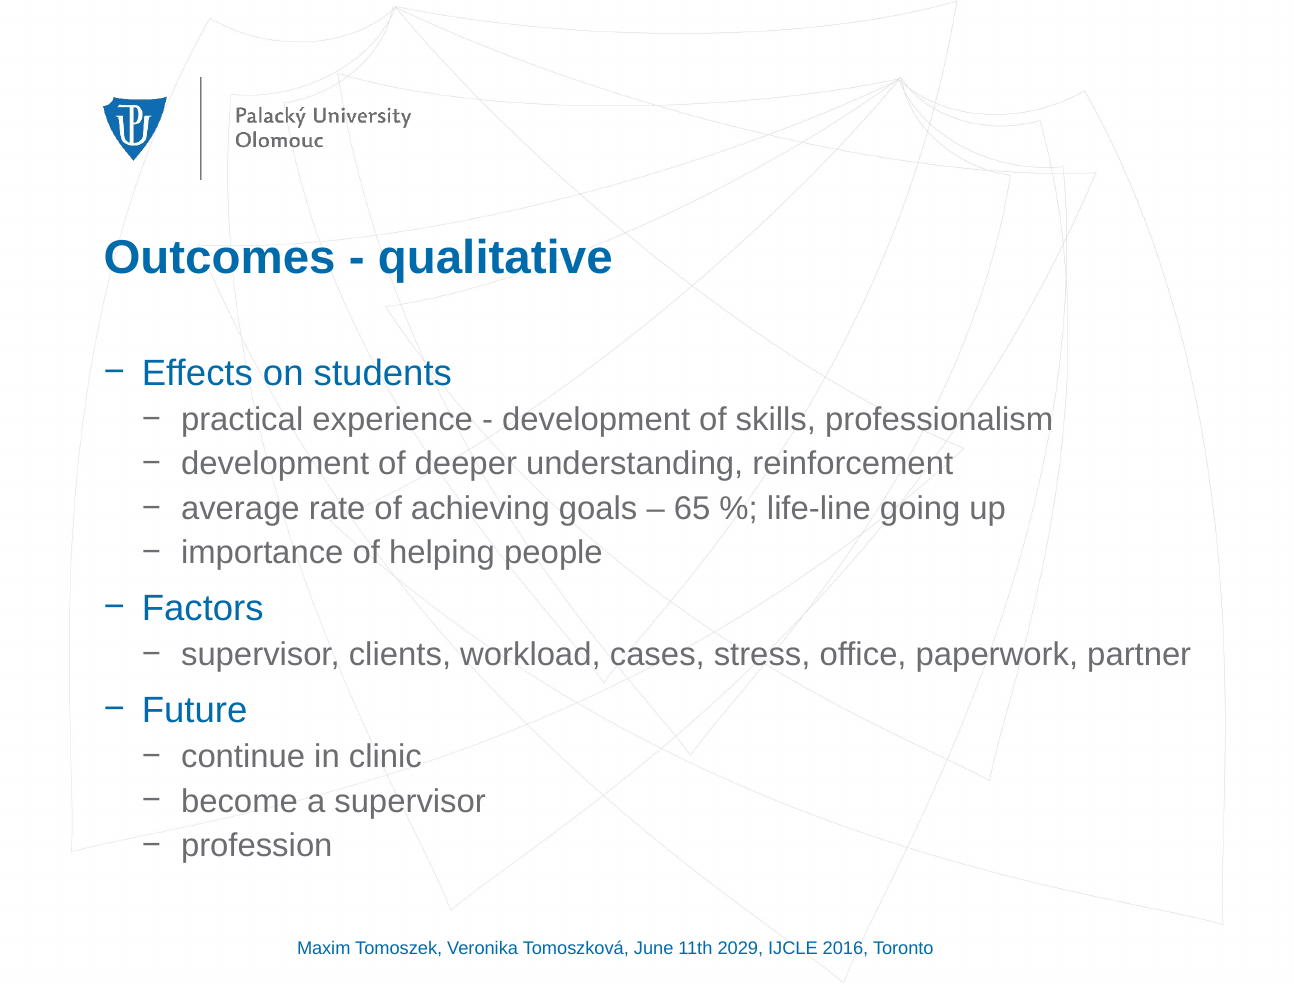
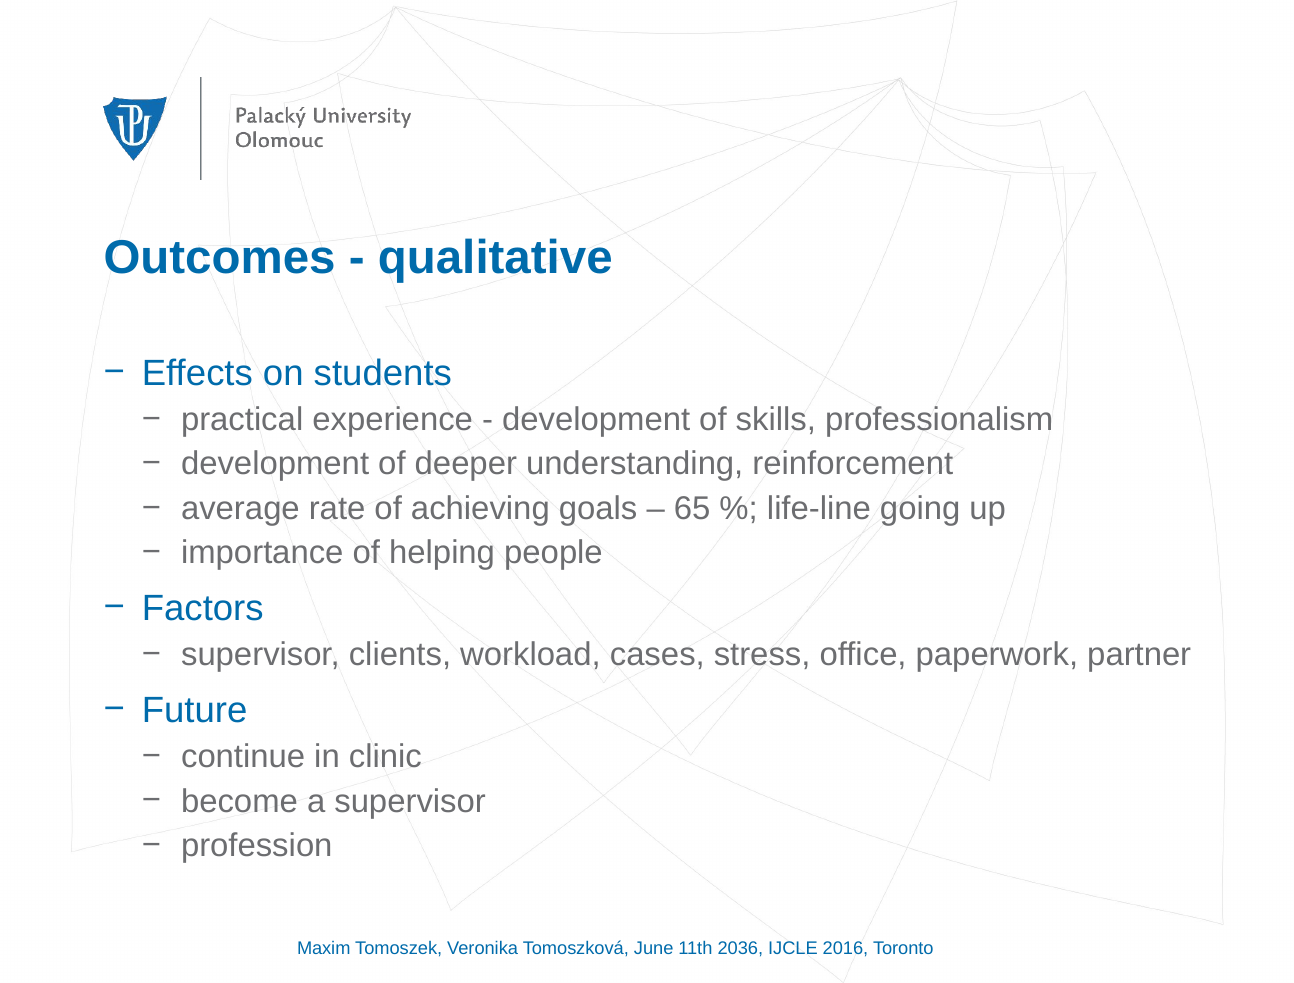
2029: 2029 -> 2036 (740, 949)
